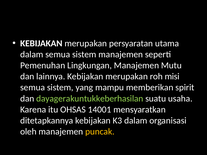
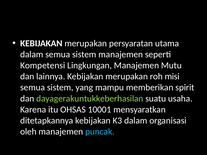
Pemenuhan: Pemenuhan -> Kompetensi (43, 66)
14001: 14001 -> 10001 (100, 110)
puncak colour: yellow -> light blue (100, 132)
